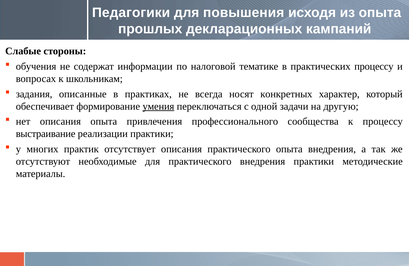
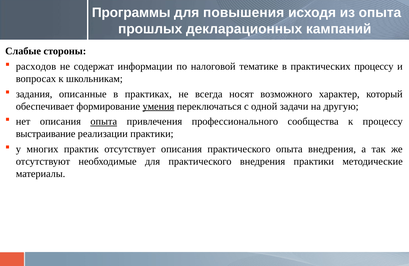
Педагогики: Педагогики -> Программы (131, 13)
обучения: обучения -> расходов (36, 66)
конкретных: конкретных -> возможного (286, 94)
опыта underline: none -> present (104, 121)
